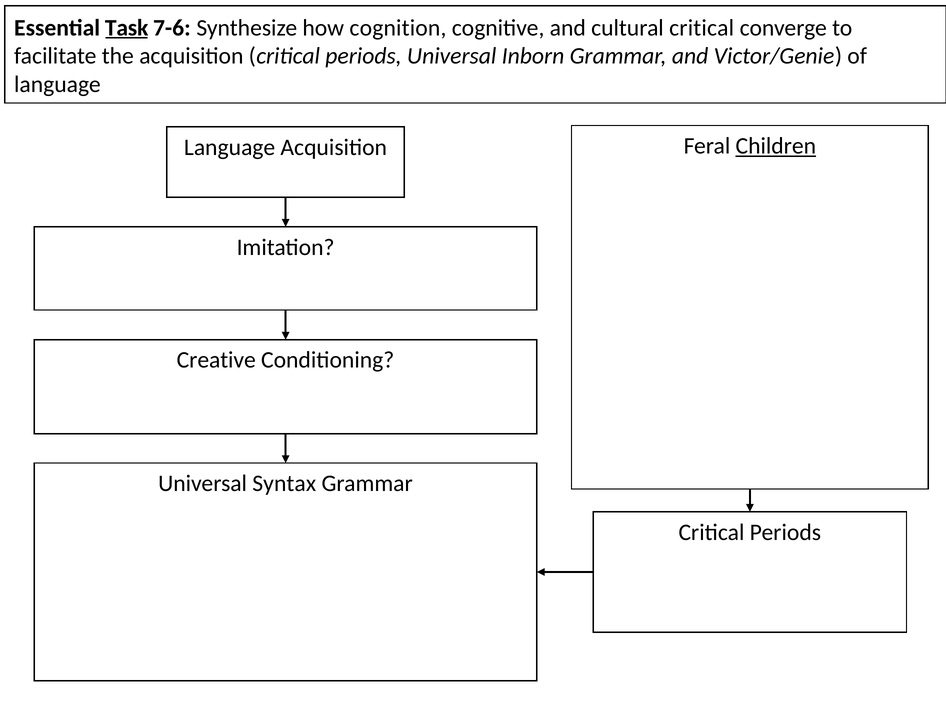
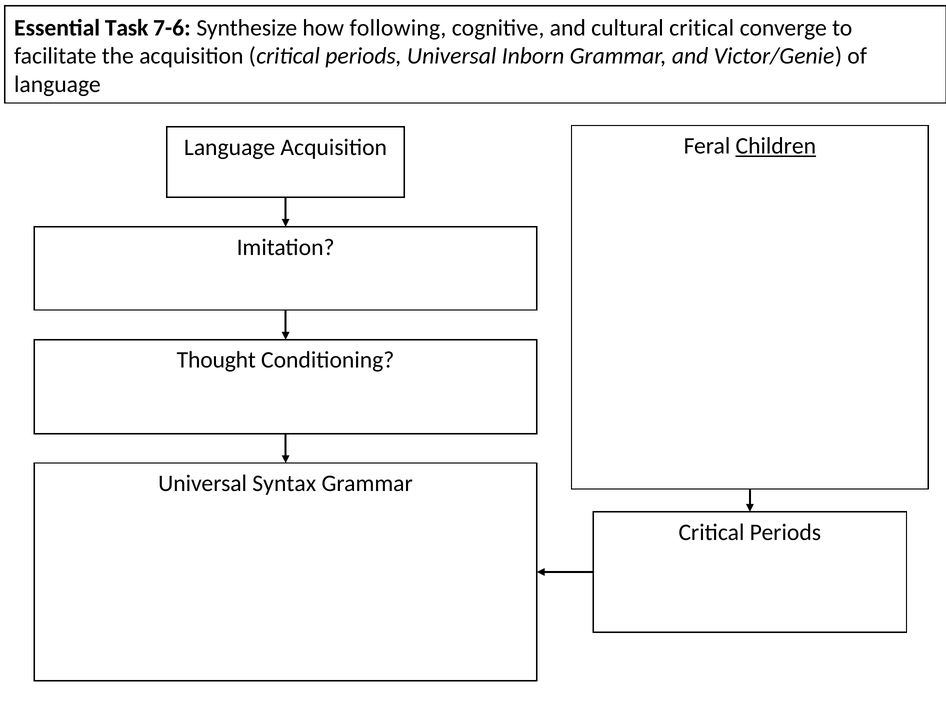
Task underline: present -> none (127, 28)
cognition: cognition -> following (398, 28)
Creative: Creative -> Thought (216, 360)
